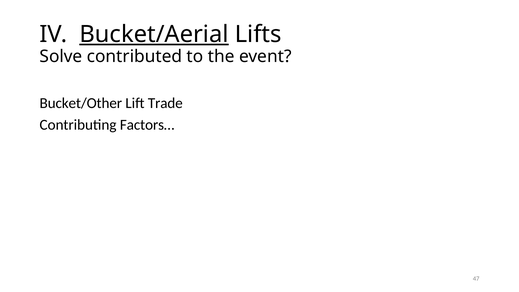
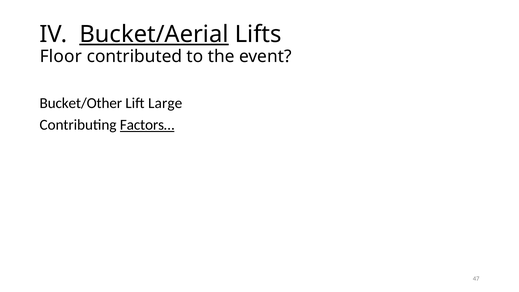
Solve: Solve -> Floor (61, 56)
Trade: Trade -> Large (165, 103)
Factors… underline: none -> present (147, 125)
